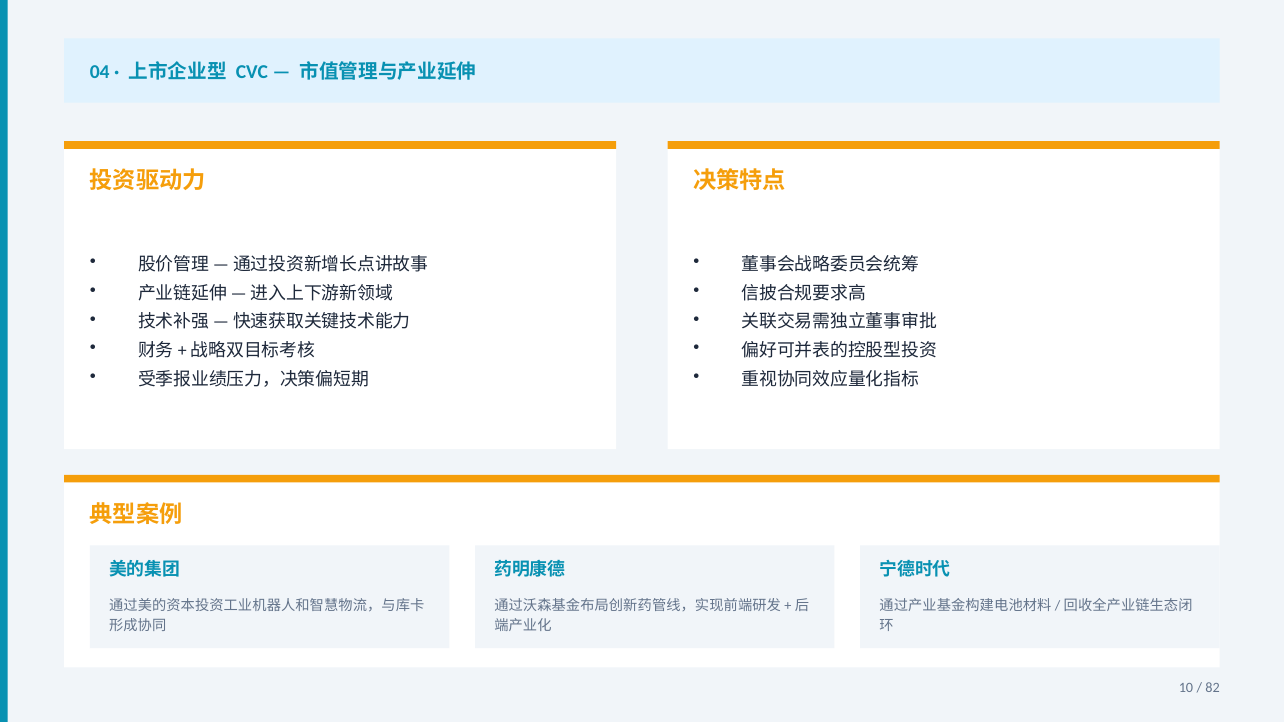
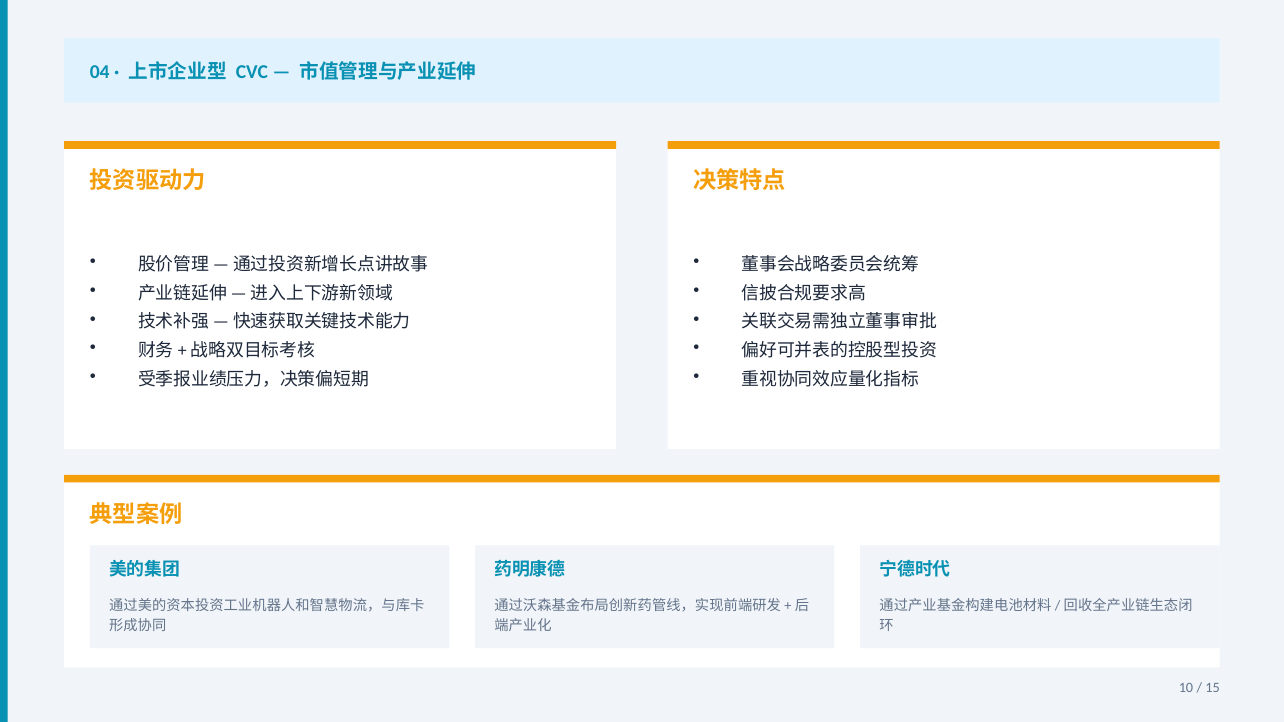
82: 82 -> 15 (1213, 688)
